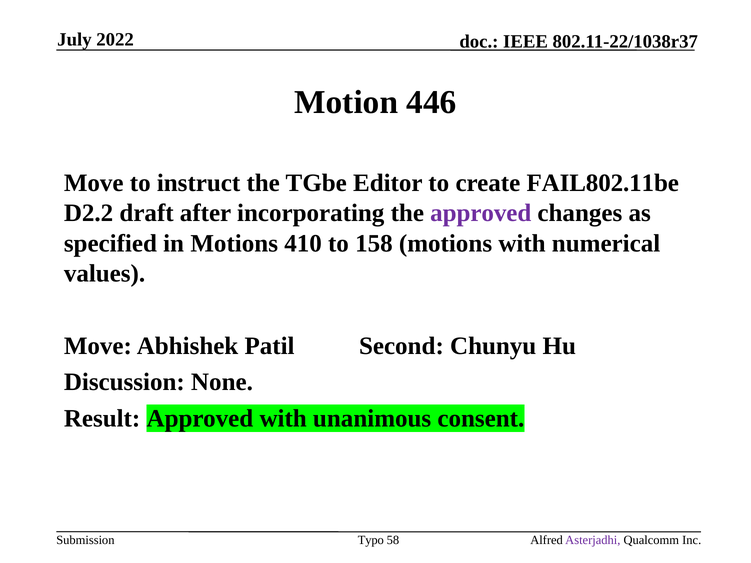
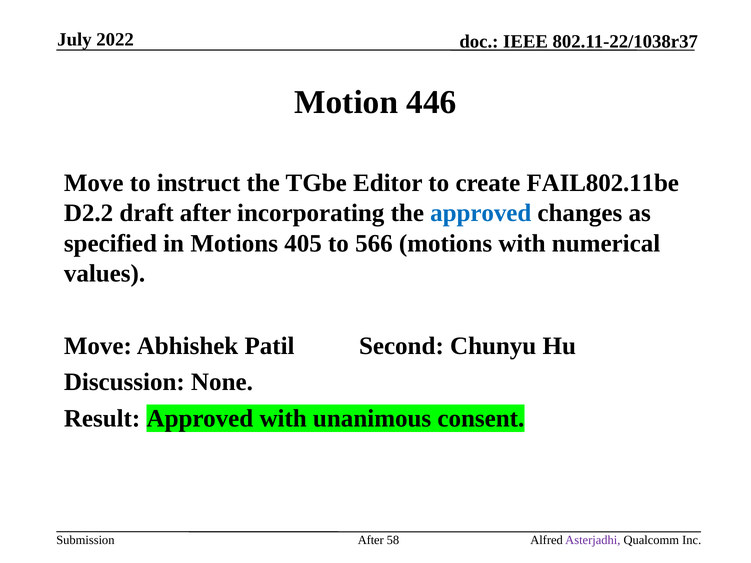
approved colour: purple -> blue (481, 213)
410: 410 -> 405 (303, 243)
158: 158 -> 566 (374, 243)
Typo: Typo -> After (371, 540)
